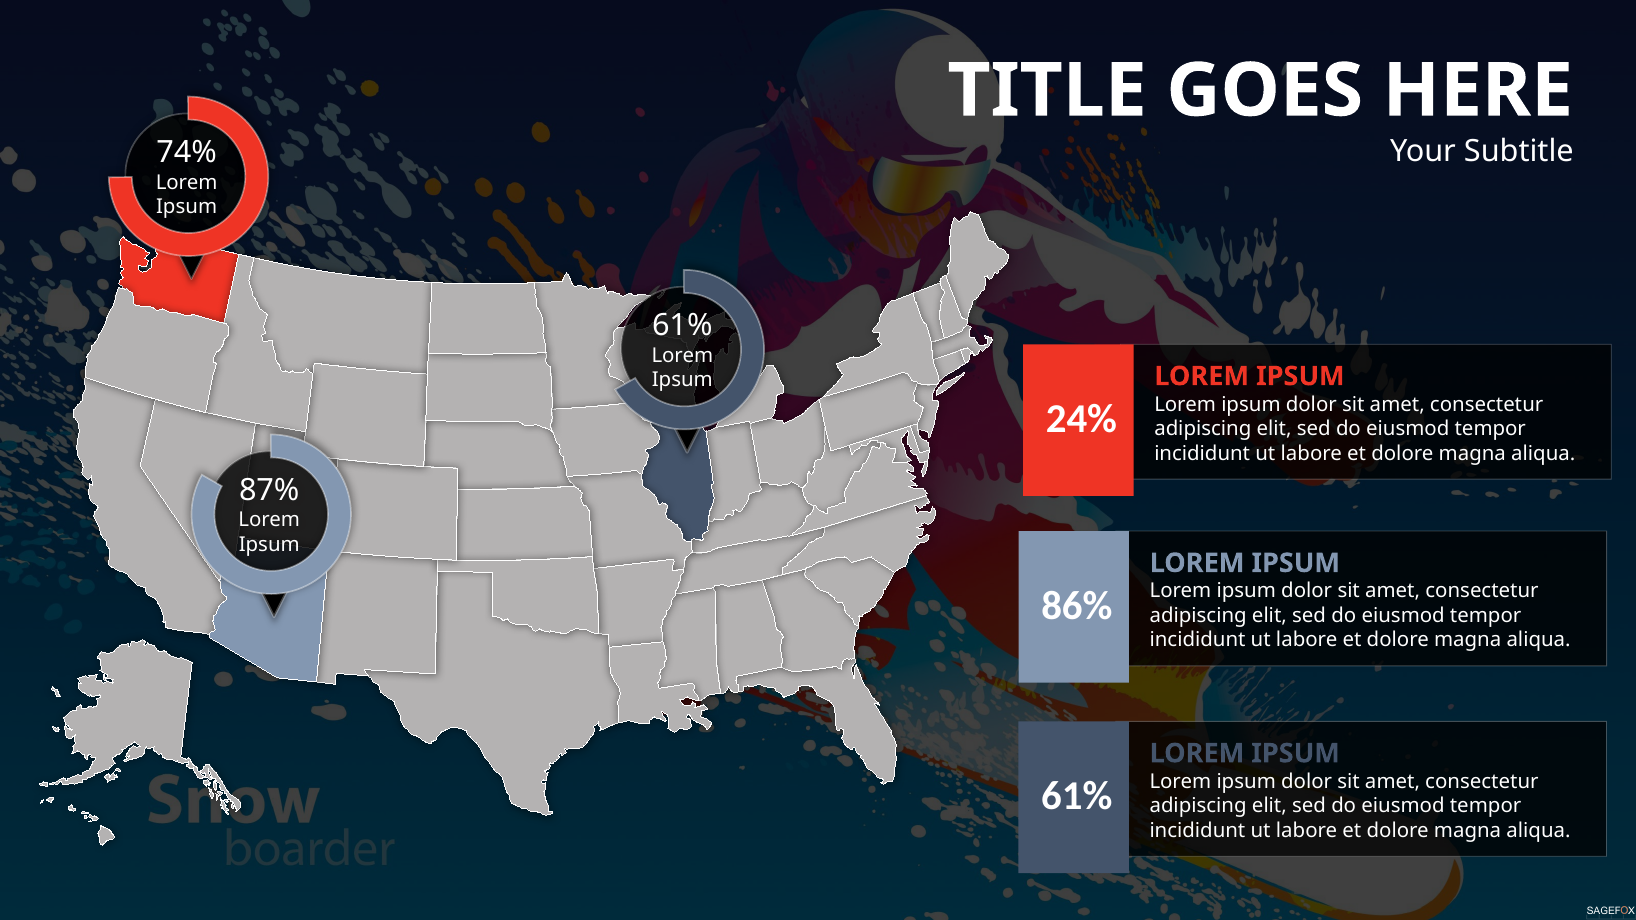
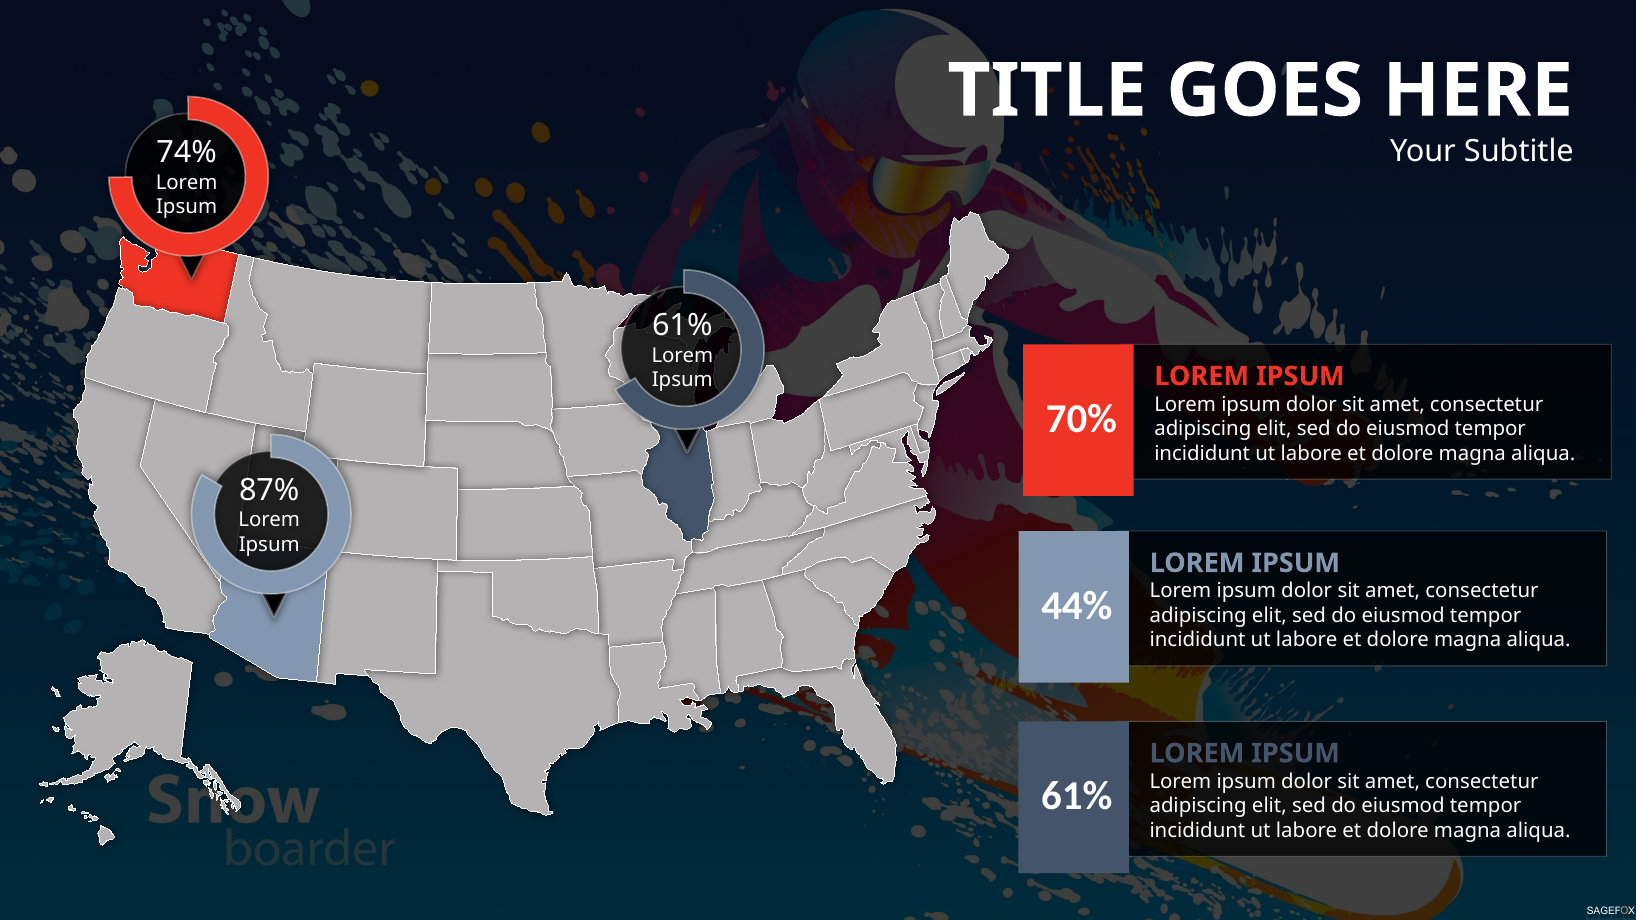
24%: 24% -> 70% (1081, 419)
86%: 86% -> 44% (1077, 606)
